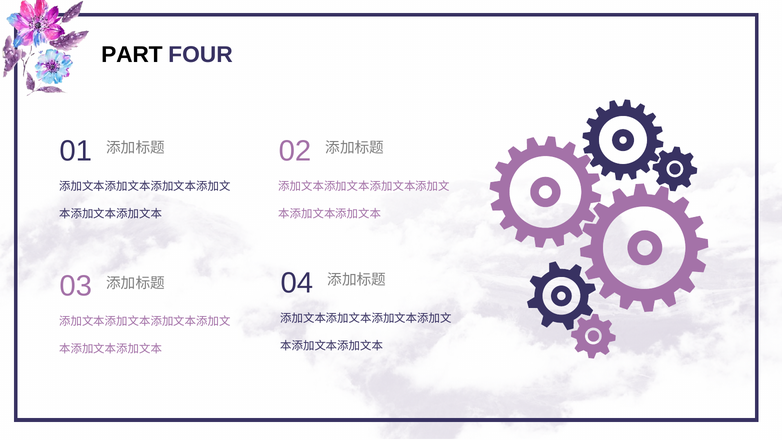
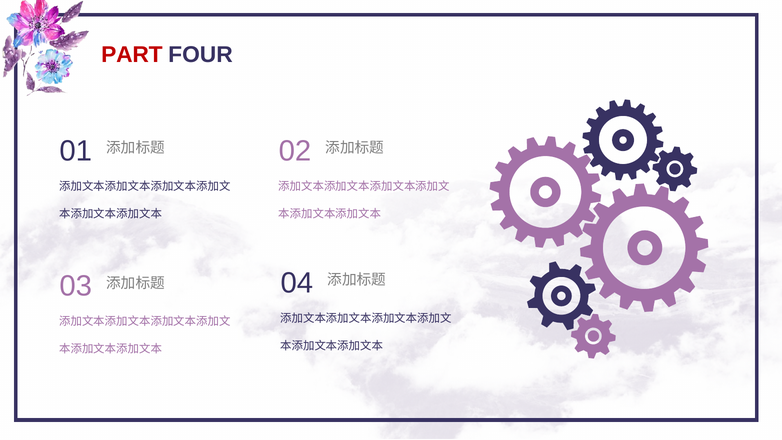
PART colour: black -> red (132, 55)
